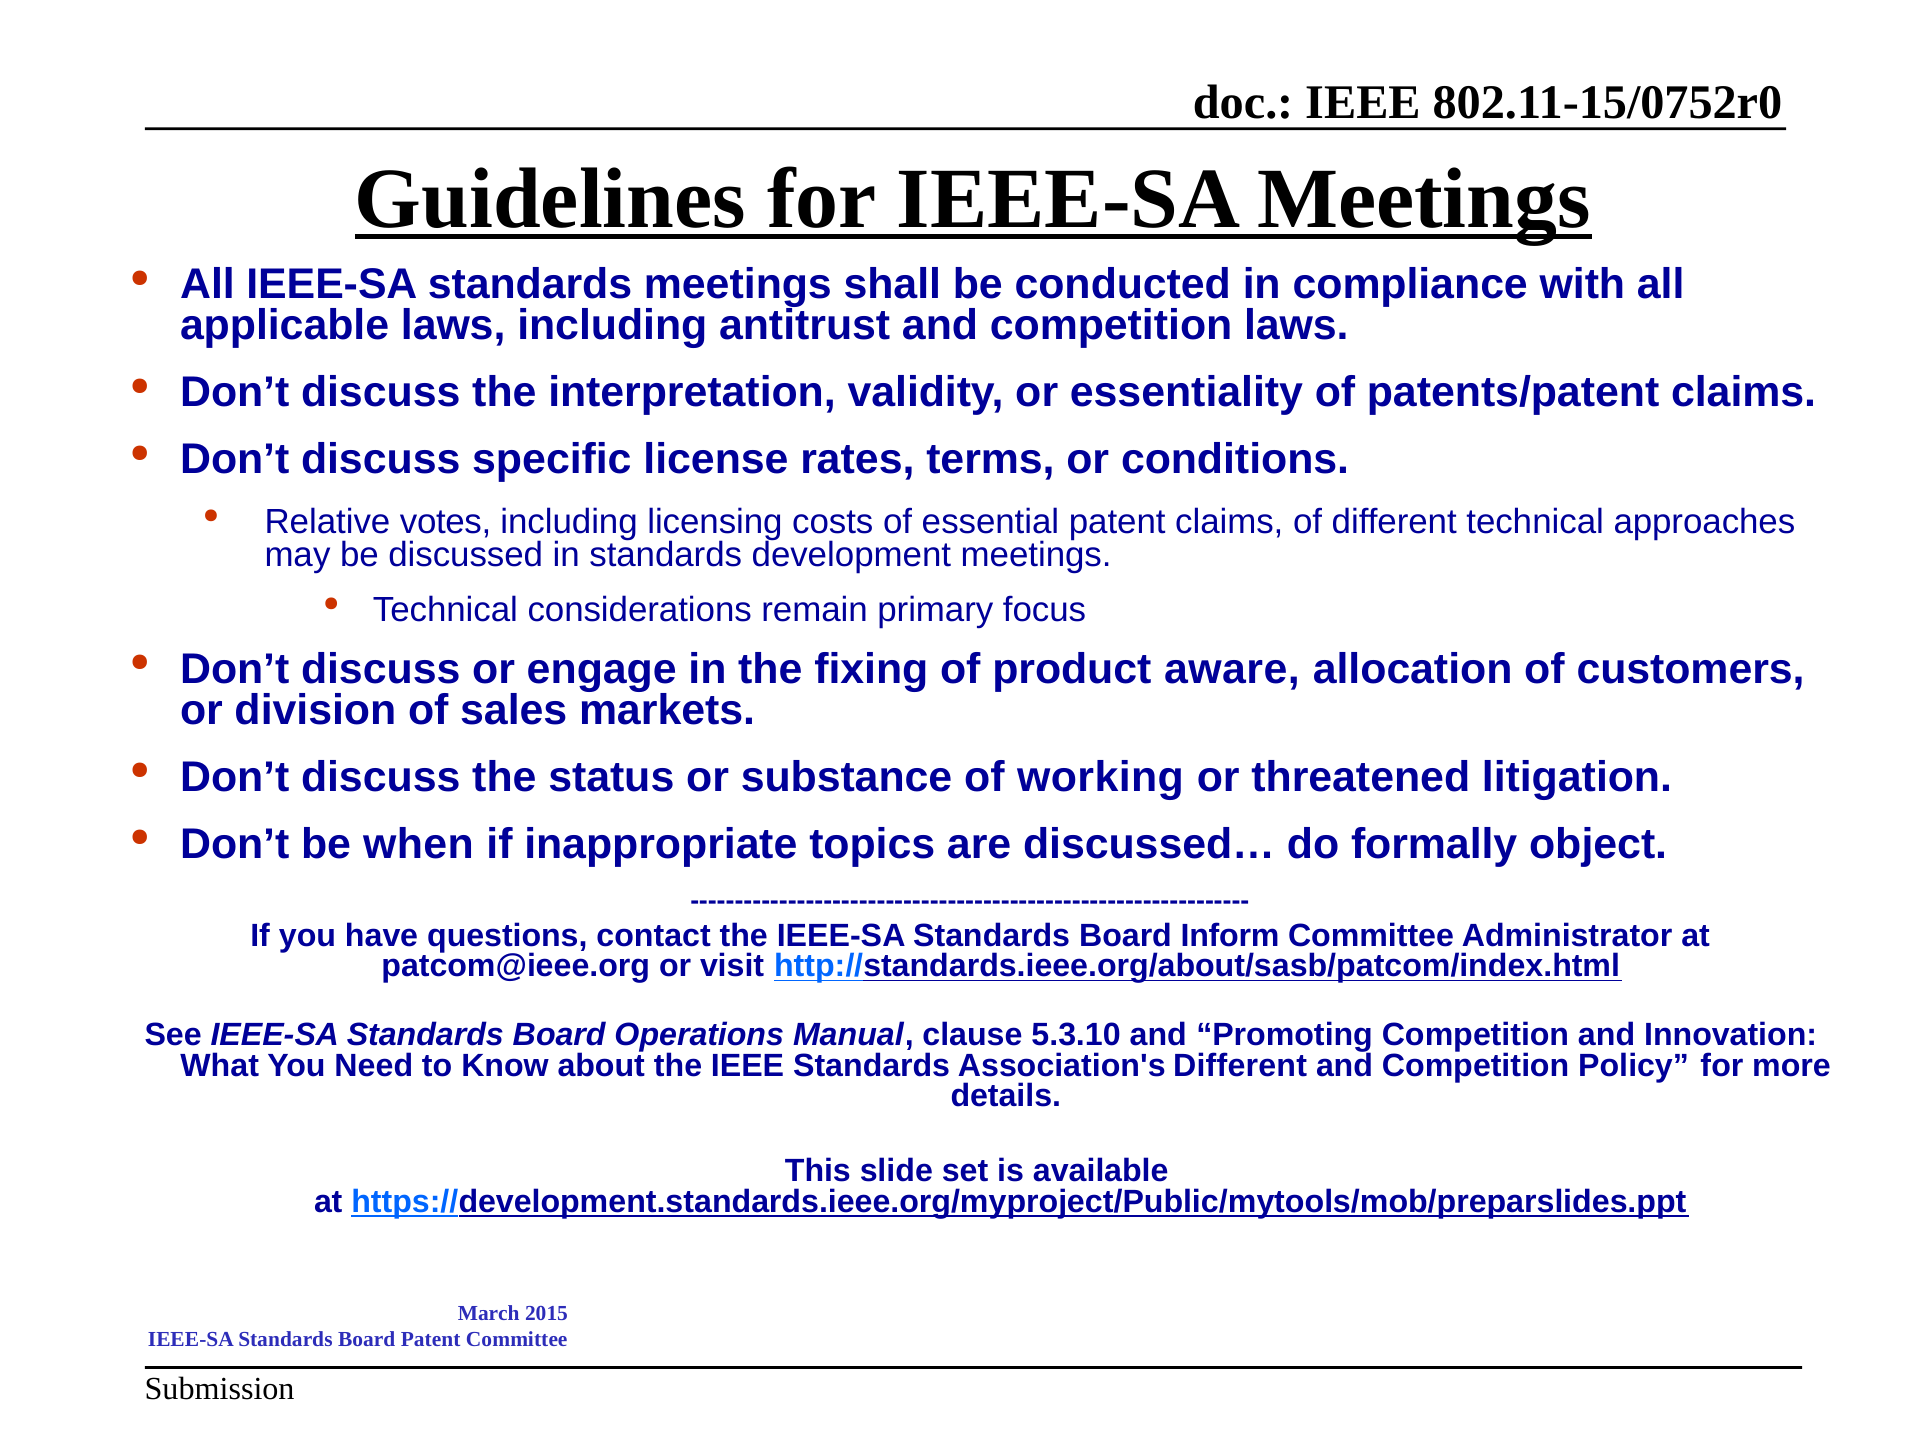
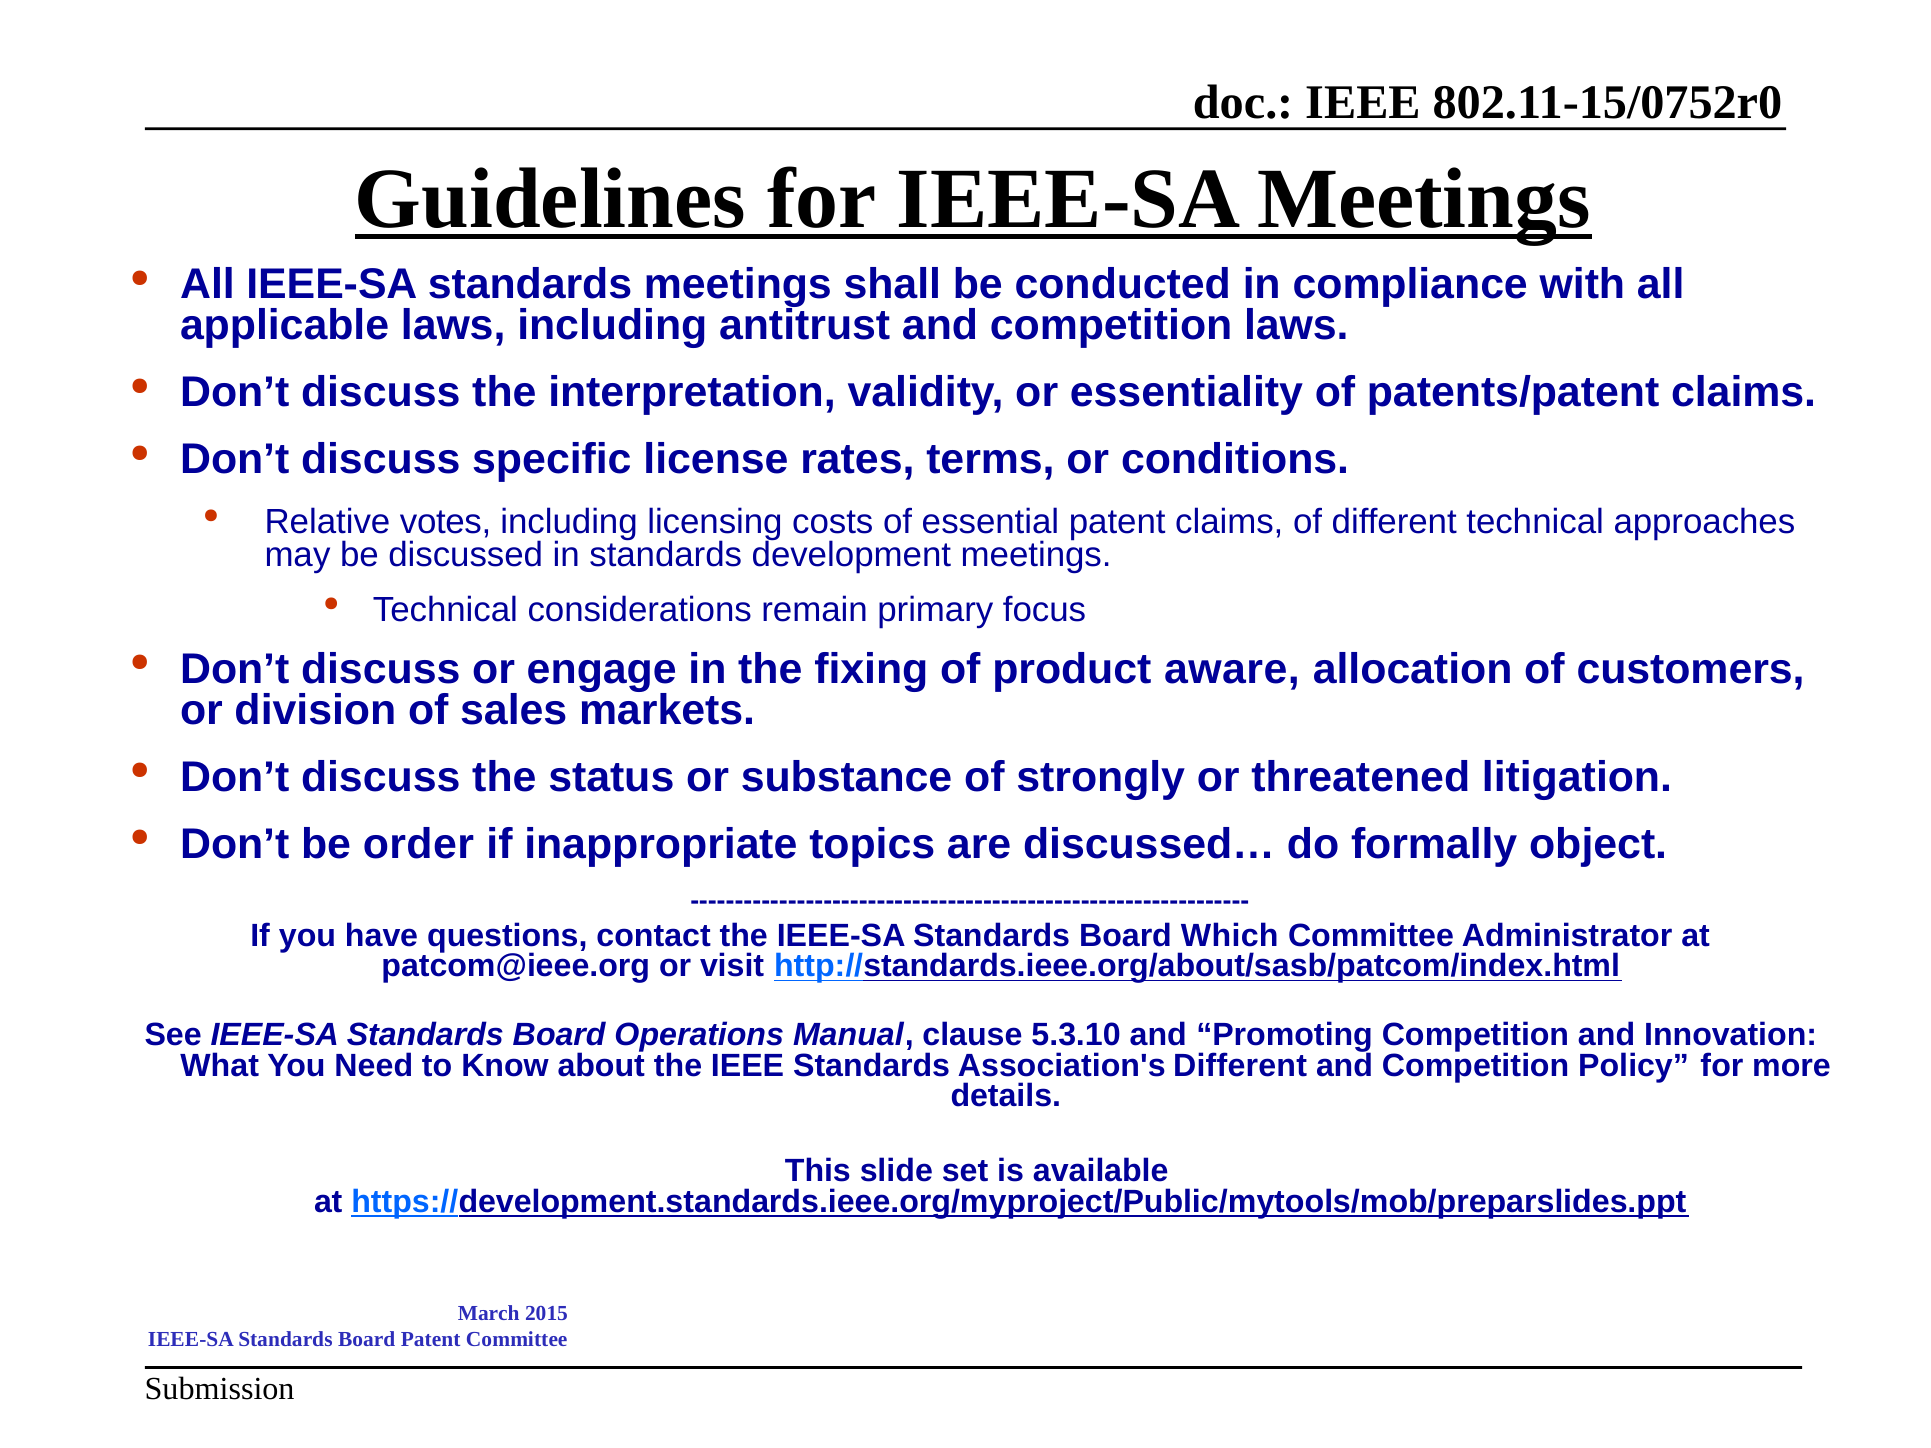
working: working -> strongly (1101, 777)
when: when -> order (418, 844)
Inform: Inform -> Which (1230, 936)
